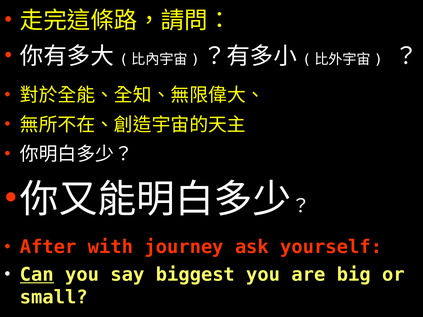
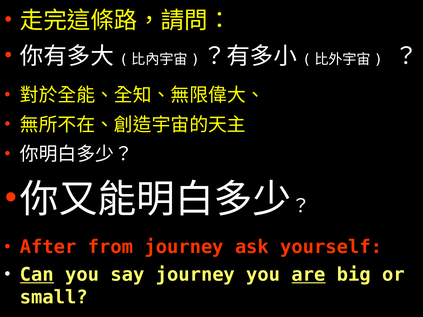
with: with -> from (110, 247)
say biggest: biggest -> journey (195, 275)
are underline: none -> present (309, 275)
